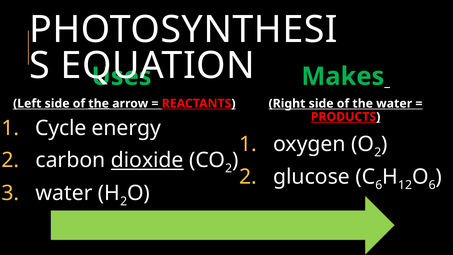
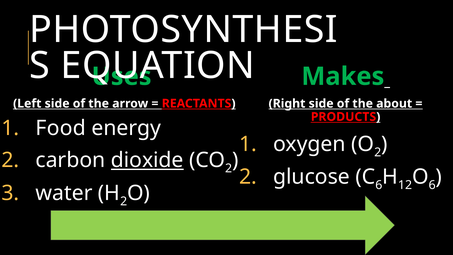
the underline: present -> none (99, 103)
the water: water -> about (394, 103)
Cycle: Cycle -> Food (61, 128)
